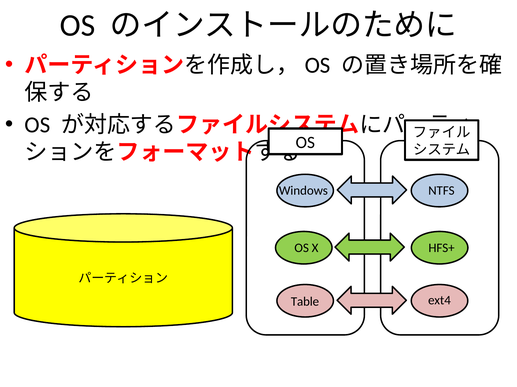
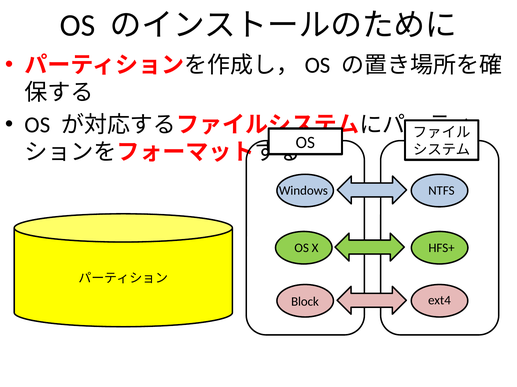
Table: Table -> Block (305, 302)
